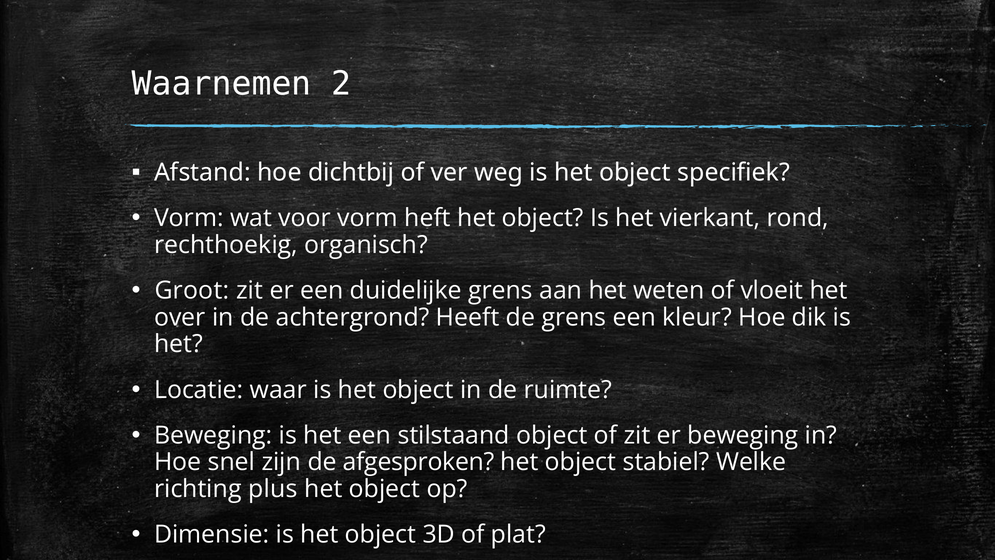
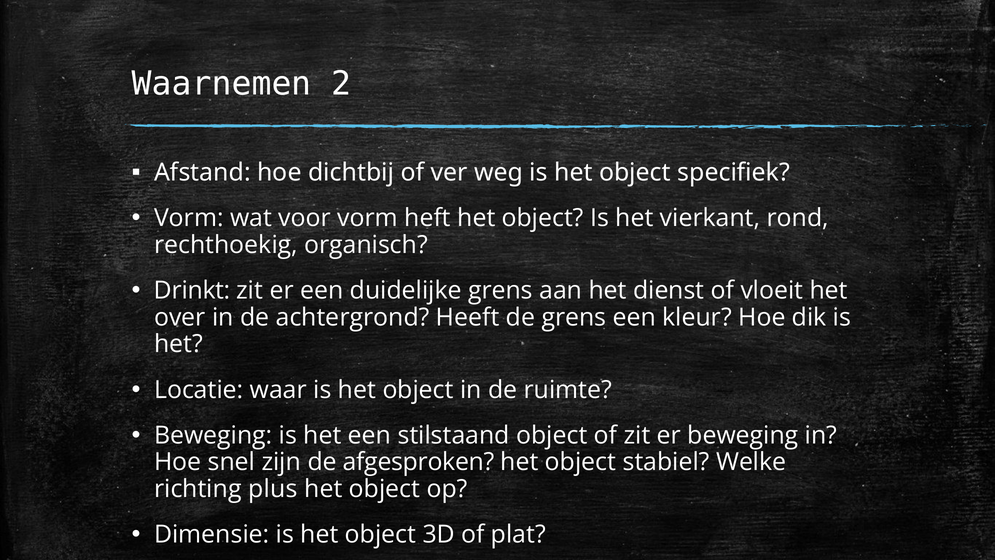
Groot: Groot -> Drinkt (192, 290)
weten: weten -> dienst (669, 290)
